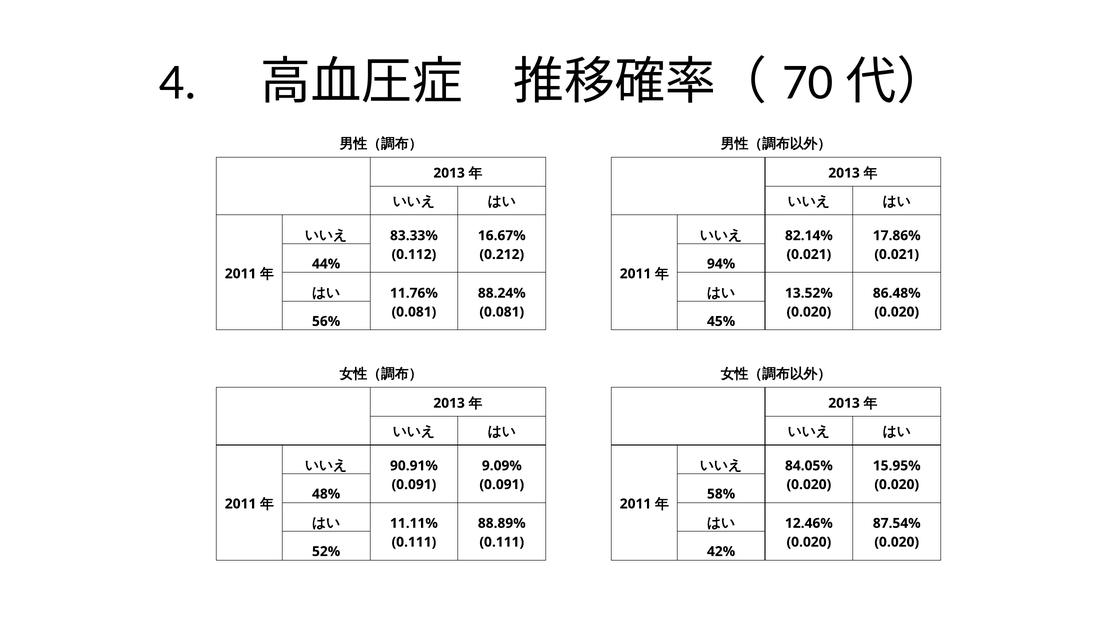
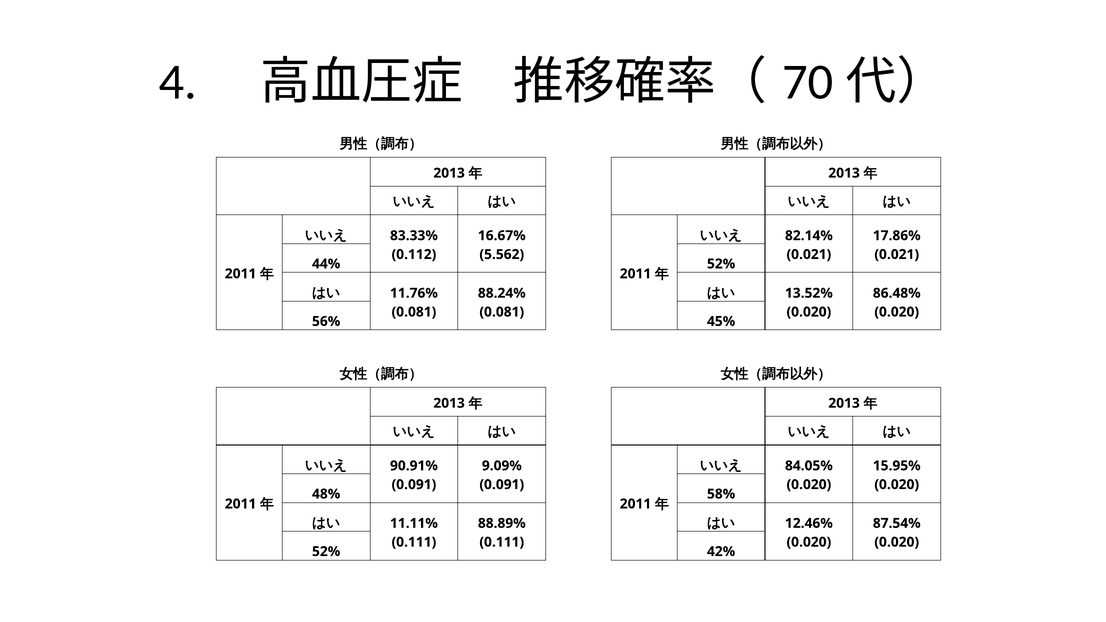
0.212: 0.212 -> 5.562 (502, 254)
44% 94%: 94% -> 52% (721, 264)
